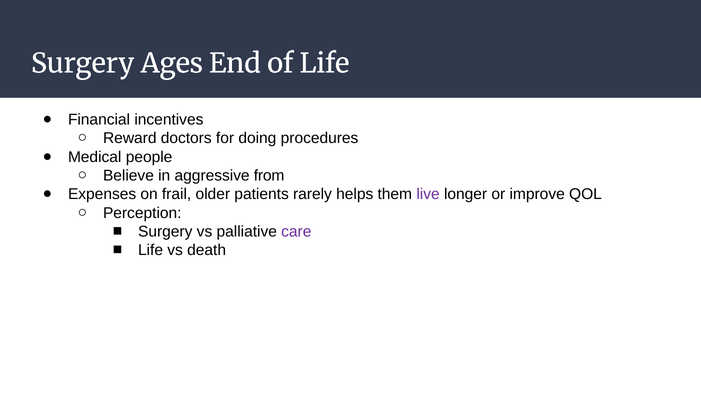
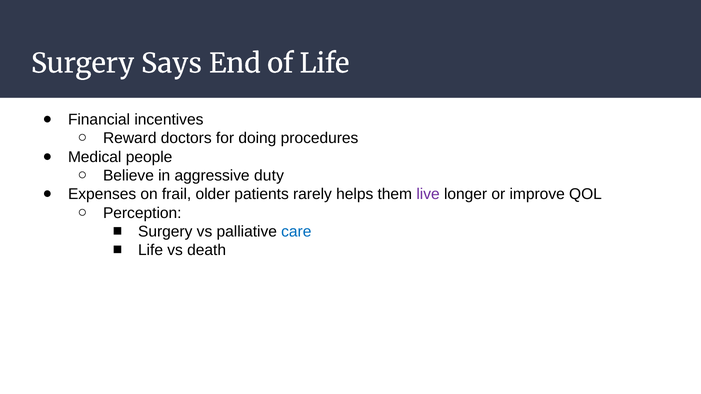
Ages: Ages -> Says (171, 64)
from: from -> duty (269, 176)
care colour: purple -> blue (296, 232)
